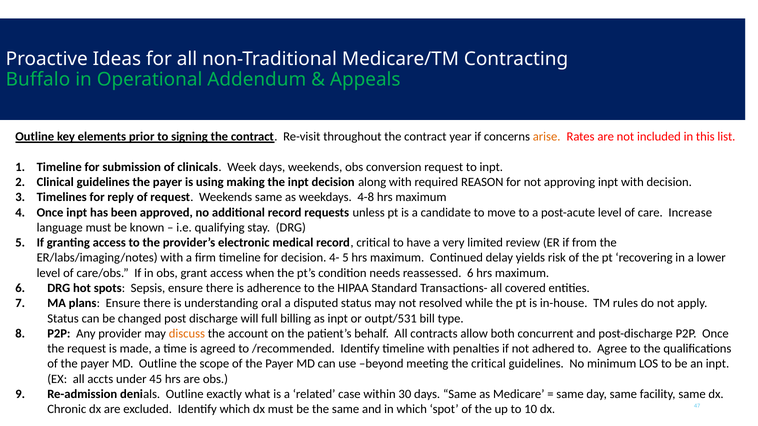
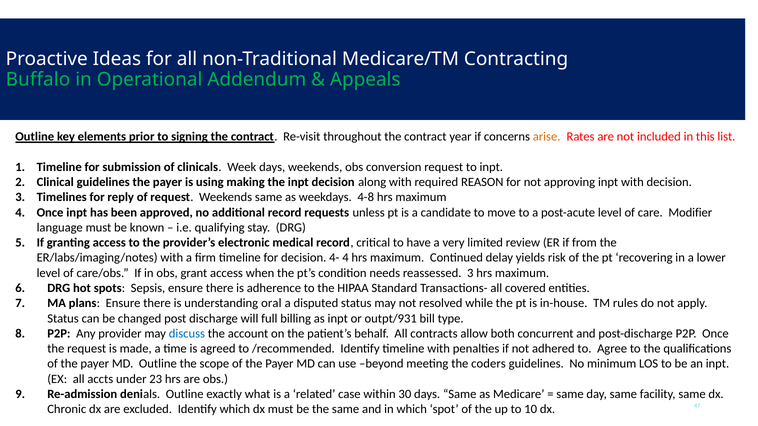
Increase: Increase -> Modifier (690, 213)
4- 5: 5 -> 4 (345, 258)
reassessed 6: 6 -> 3 (470, 273)
outpt/531: outpt/531 -> outpt/931 (391, 319)
discuss colour: orange -> blue (187, 334)
the critical: critical -> coders (489, 364)
45: 45 -> 23 (156, 379)
